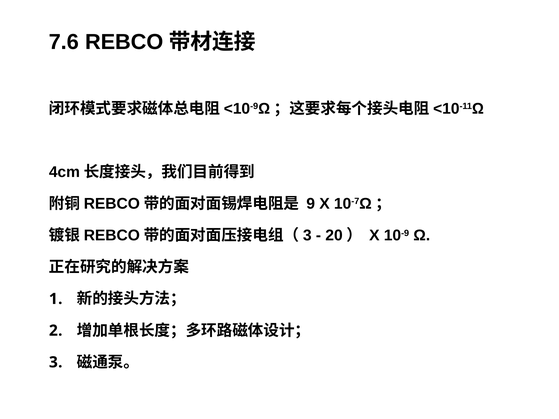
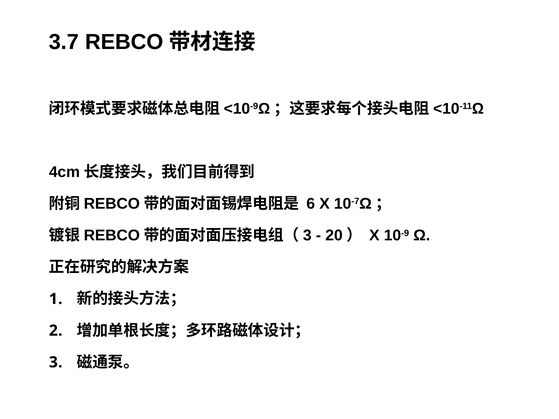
7.6: 7.6 -> 3.7 (64, 42)
9: 9 -> 6 (311, 204)
